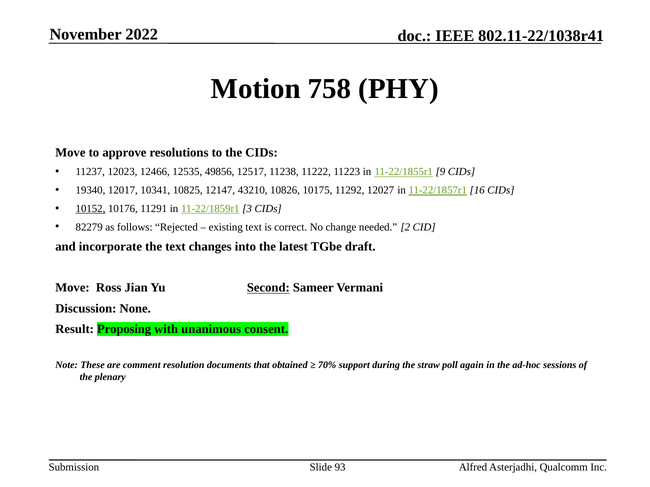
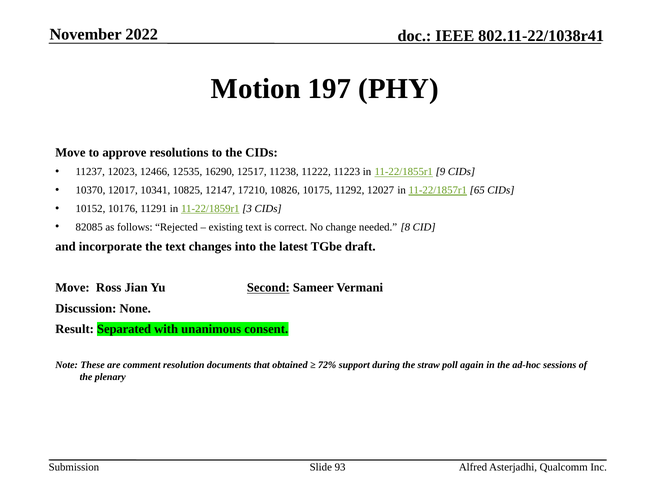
758: 758 -> 197 (330, 89)
49856: 49856 -> 16290 (220, 172)
19340: 19340 -> 10370 (90, 190)
43210: 43210 -> 17210 (253, 190)
16: 16 -> 65 (477, 190)
10152 underline: present -> none (90, 209)
82279: 82279 -> 82085 (89, 227)
2: 2 -> 8 (405, 227)
Proposing: Proposing -> Separated (124, 329)
70%: 70% -> 72% (327, 365)
